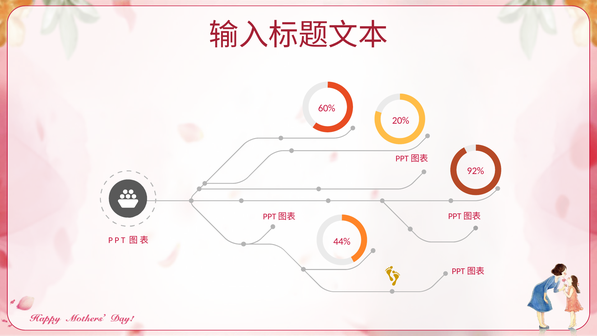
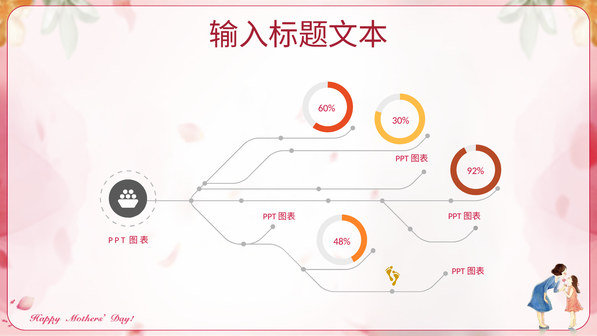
20%: 20% -> 30% (401, 120)
44%: 44% -> 48% (342, 242)
